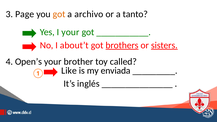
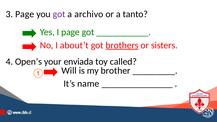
got colour: orange -> purple (59, 14)
I your: your -> page (70, 32)
sisters underline: present -> none (164, 45)
brother: brother -> enviada (79, 62)
Like: Like -> Will (69, 71)
enviada: enviada -> brother (116, 71)
inglés: inglés -> name (88, 84)
